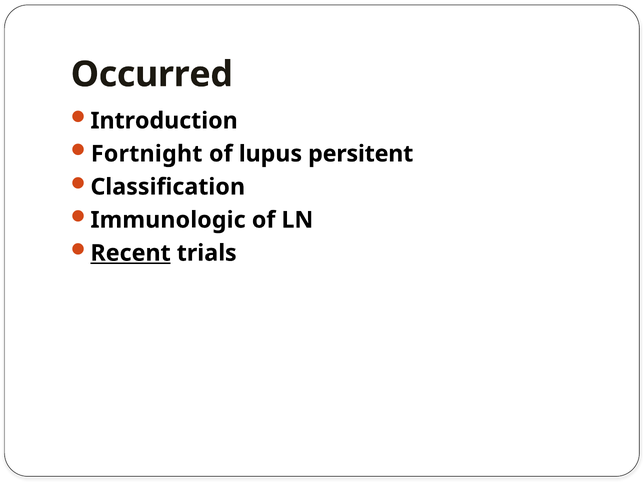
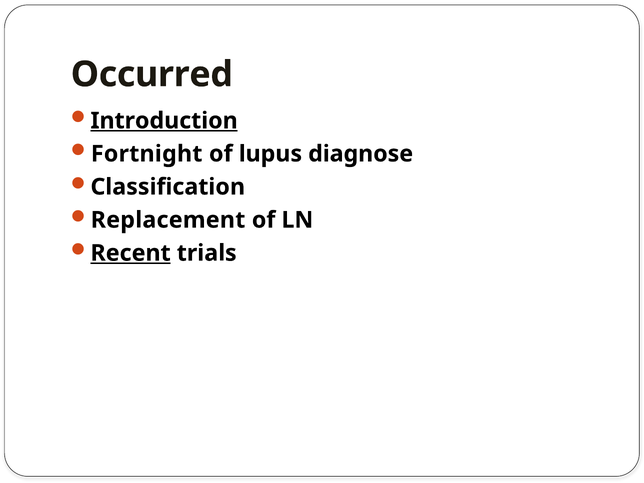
Introduction underline: none -> present (164, 121)
persitent: persitent -> diagnose (361, 154)
Immunologic: Immunologic -> Replacement (168, 220)
